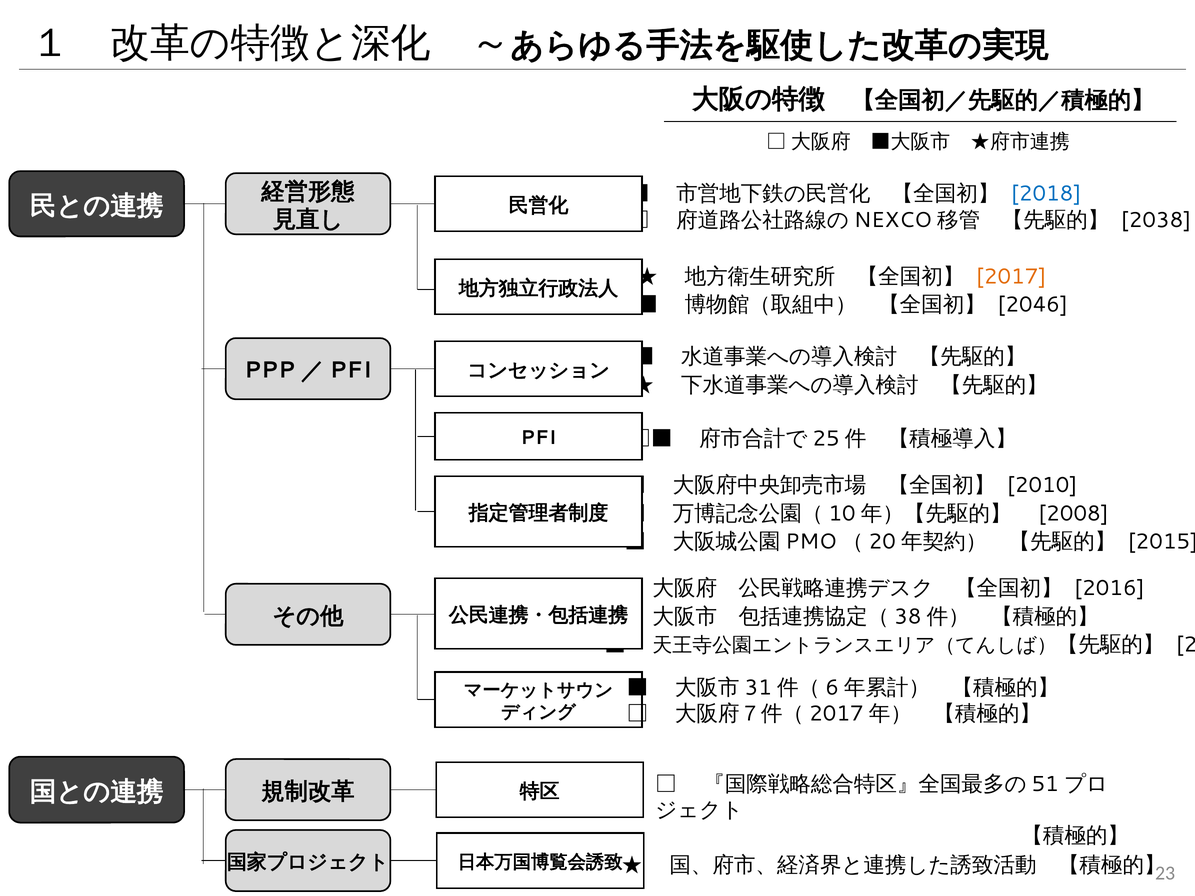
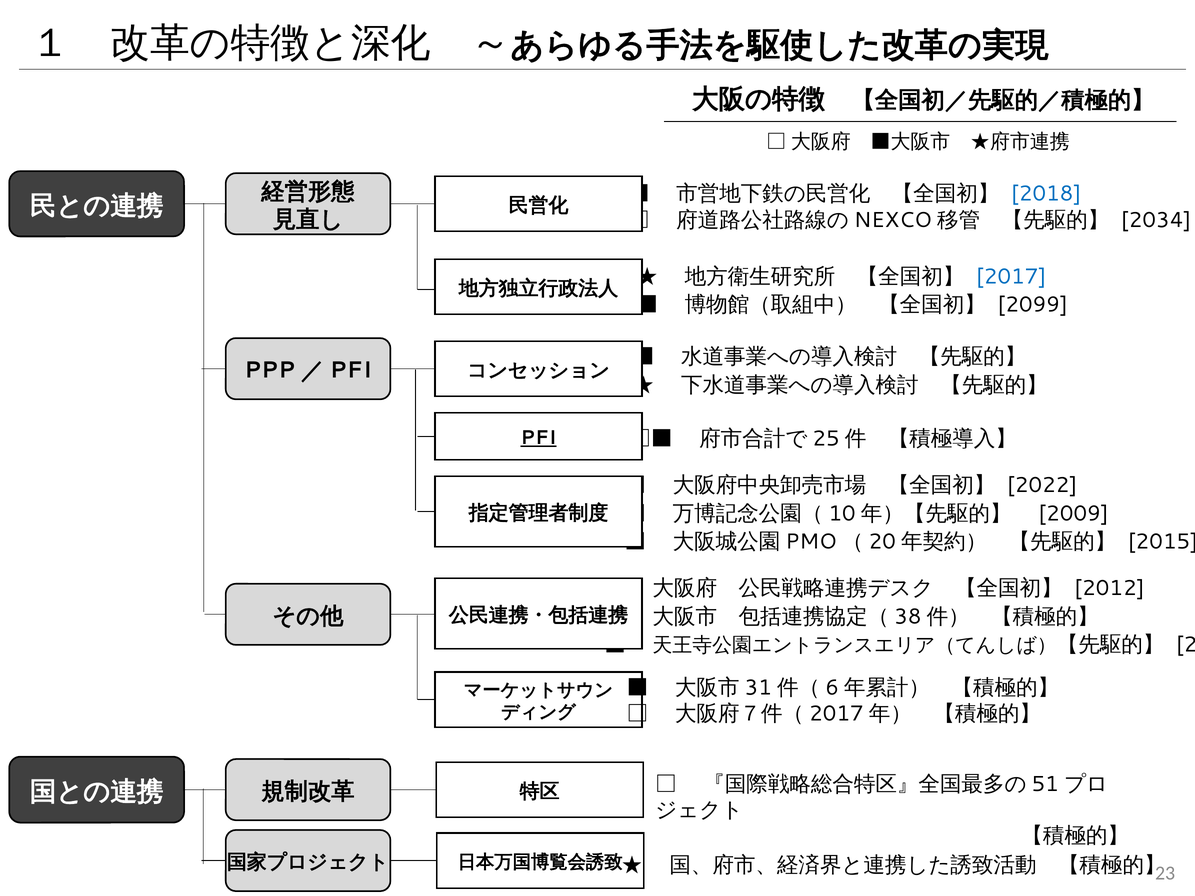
2038: 2038 -> 2034 (1156, 220)
2017 colour: orange -> blue (1011, 277)
2046: 2046 -> 2099 (1033, 305)
PFI underline: none -> present (539, 438)
2010: 2010 -> 2022 (1042, 485)
2008: 2008 -> 2009 (1073, 514)
2016: 2016 -> 2012 (1109, 588)
